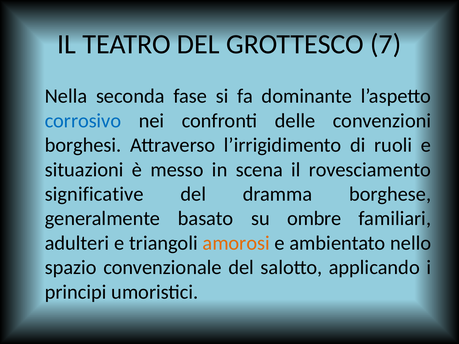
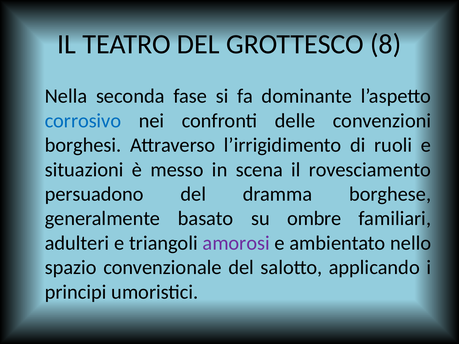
7: 7 -> 8 (386, 44)
significative: significative -> persuadono (94, 194)
amorosi colour: orange -> purple (236, 243)
